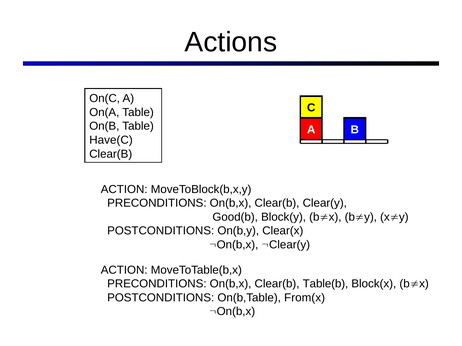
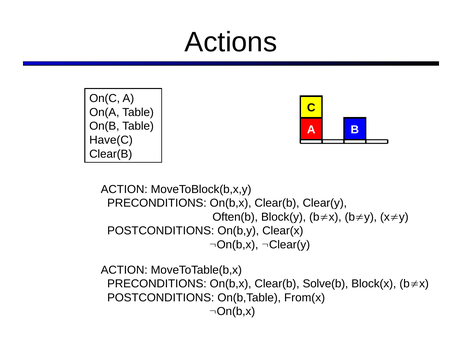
Good(b: Good(b -> Often(b (235, 217)
Table(b: Table(b -> Solve(b (325, 284)
